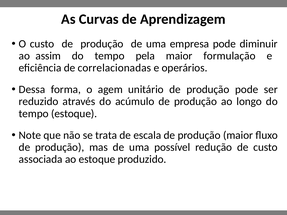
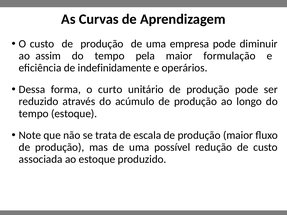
correlacionadas: correlacionadas -> indefinidamente (115, 68)
agem: agem -> curto (110, 90)
